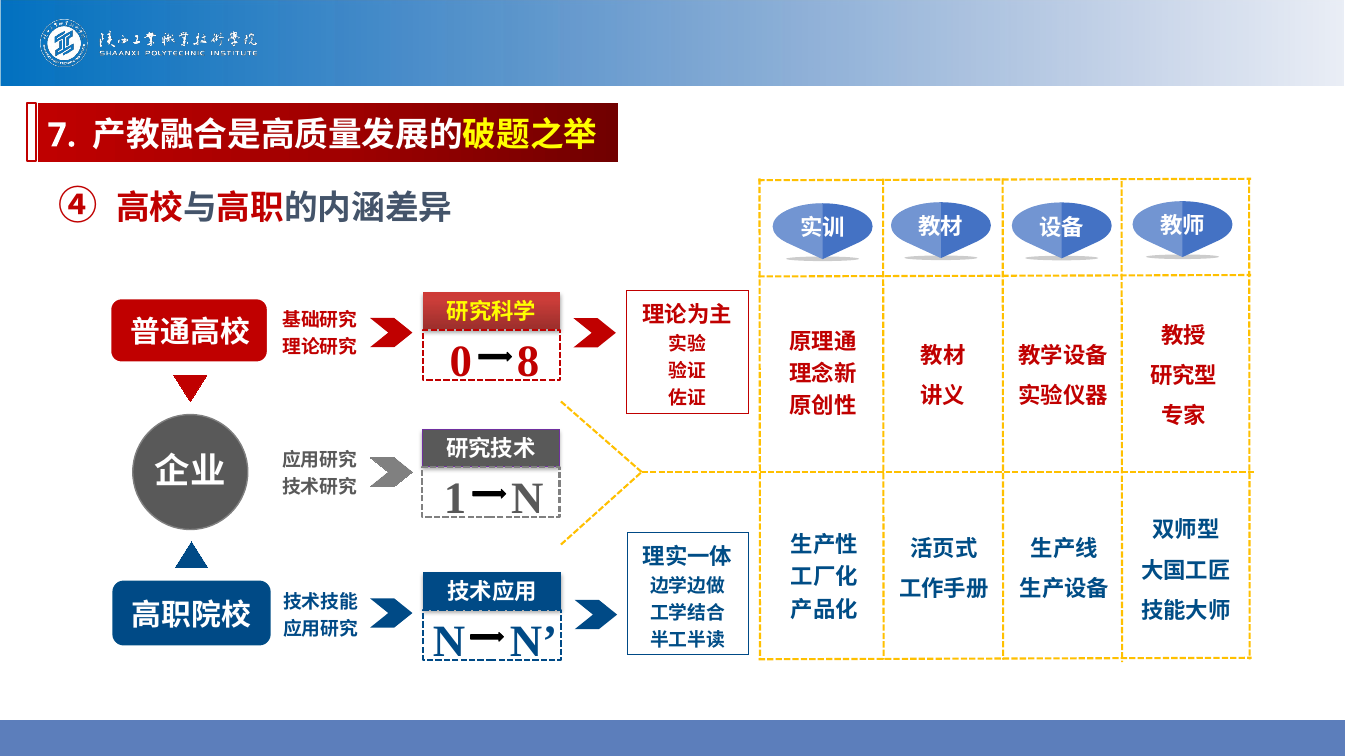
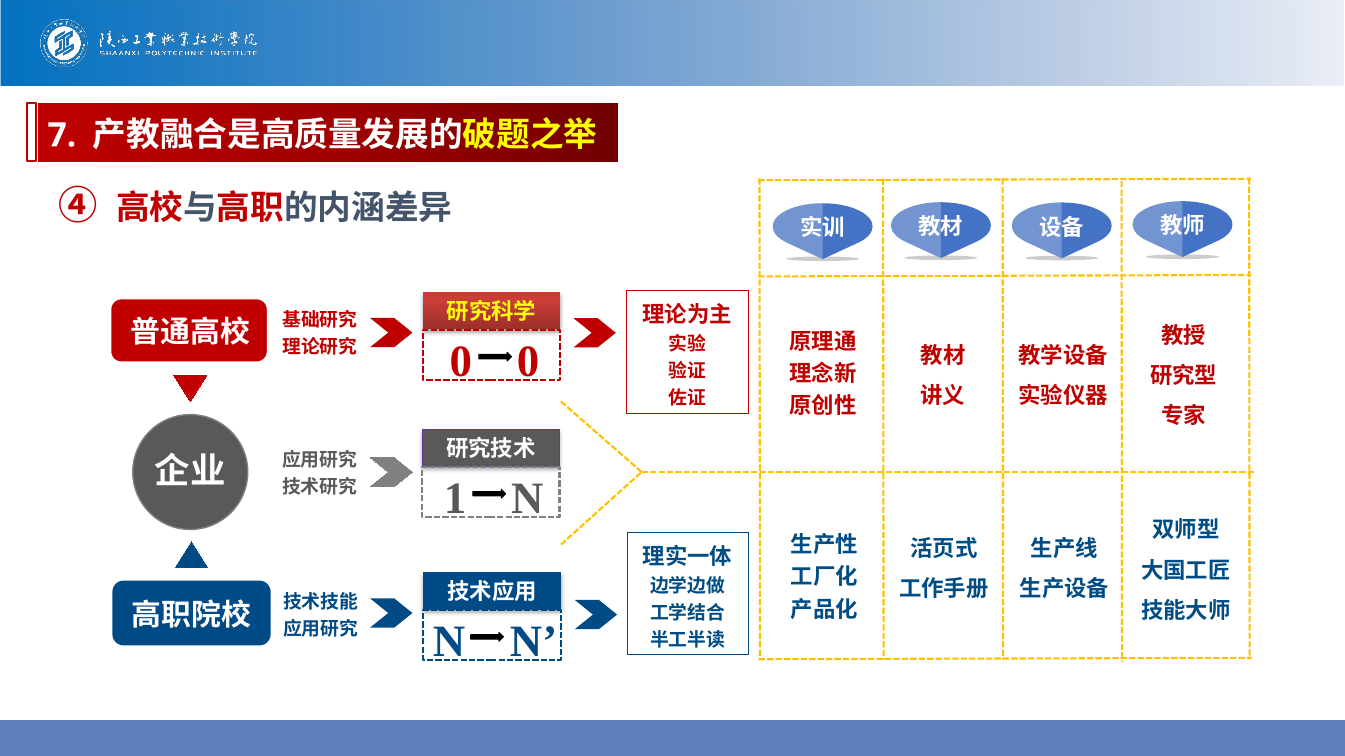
0 8: 8 -> 0 (528, 362)
